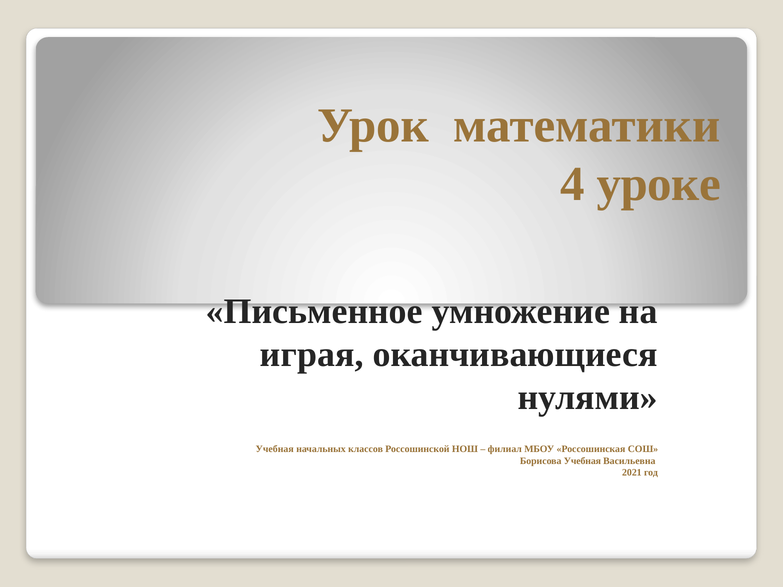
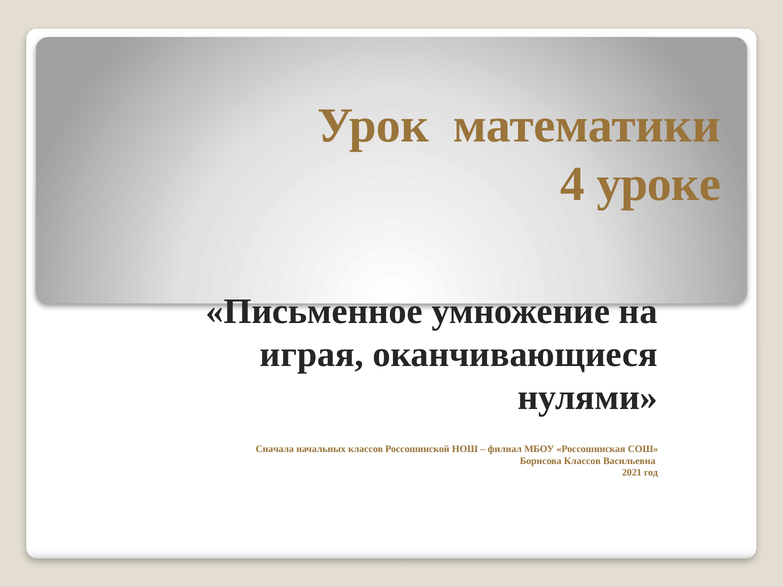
Учебная: Учебная -> Сначала (275, 449)
Борисова Учебная: Учебная -> Классов (582, 461)
